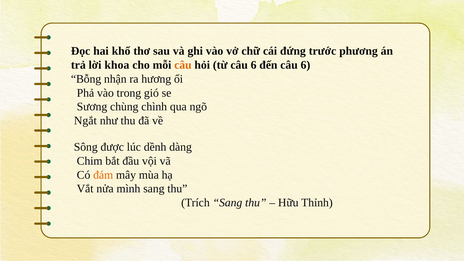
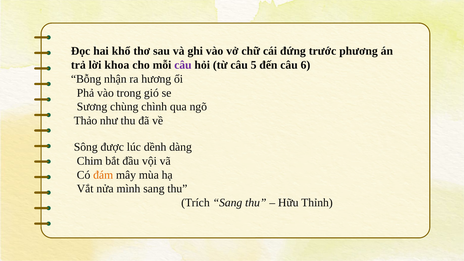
câu colour: orange -> purple (183, 65)
từ câu 6: 6 -> 5 (254, 65)
Ngắt: Ngắt -> Thảo (86, 121)
